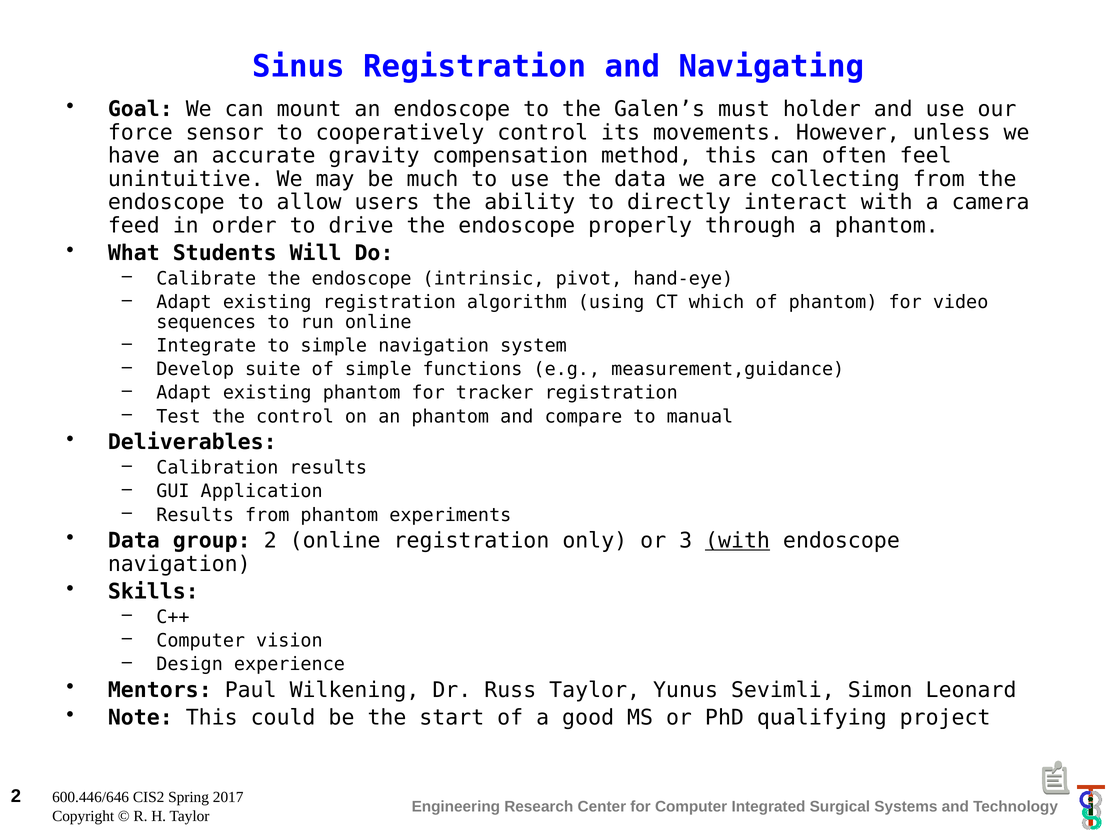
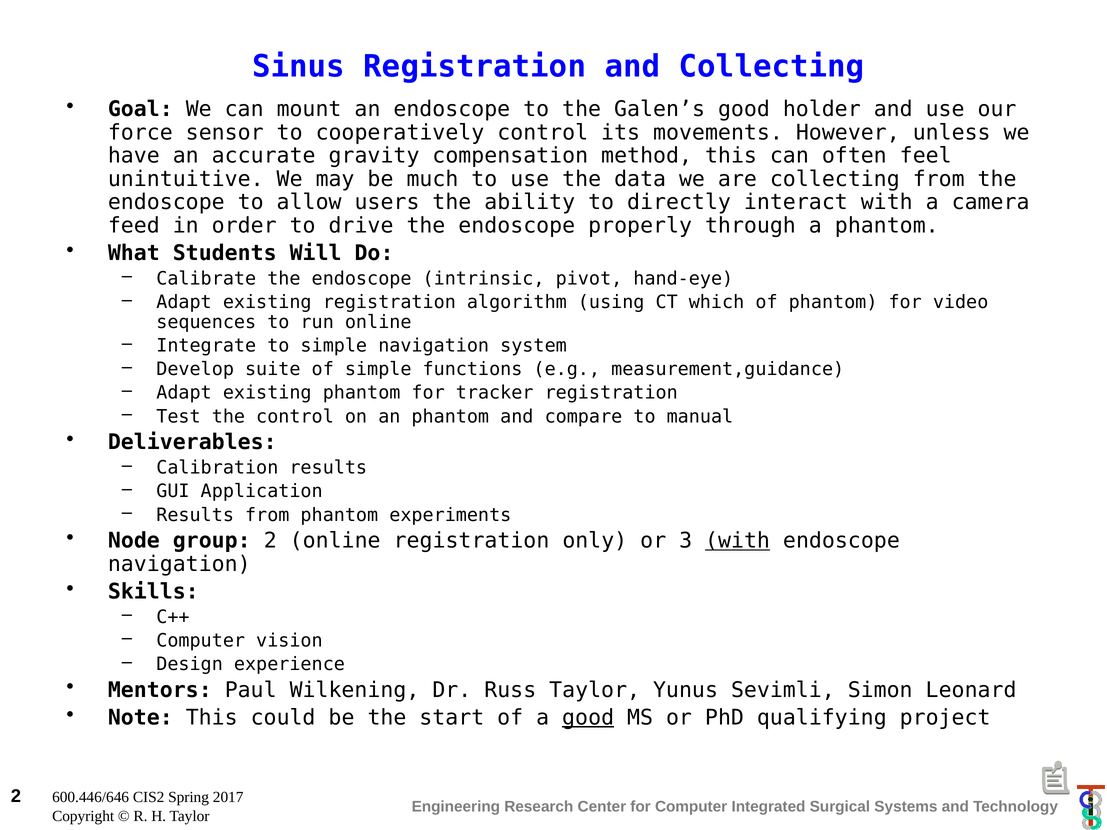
and Navigating: Navigating -> Collecting (772, 67)
Galen’s must: must -> good (744, 109)
Data: Data -> Node (134, 541)
good underline: none -> present (588, 718)
